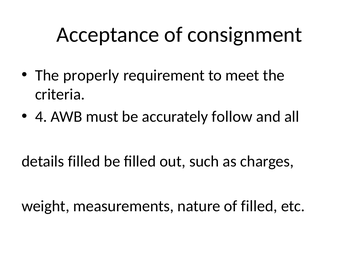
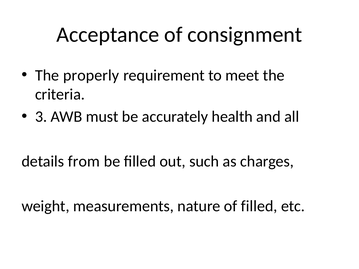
4: 4 -> 3 (41, 117)
follow: follow -> health (232, 117)
details filled: filled -> from (84, 161)
